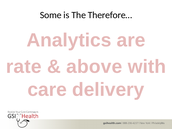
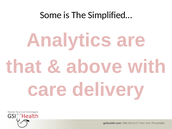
Therefore…: Therefore… -> Simplified… (110, 15)
rate: rate -> that (24, 67)
